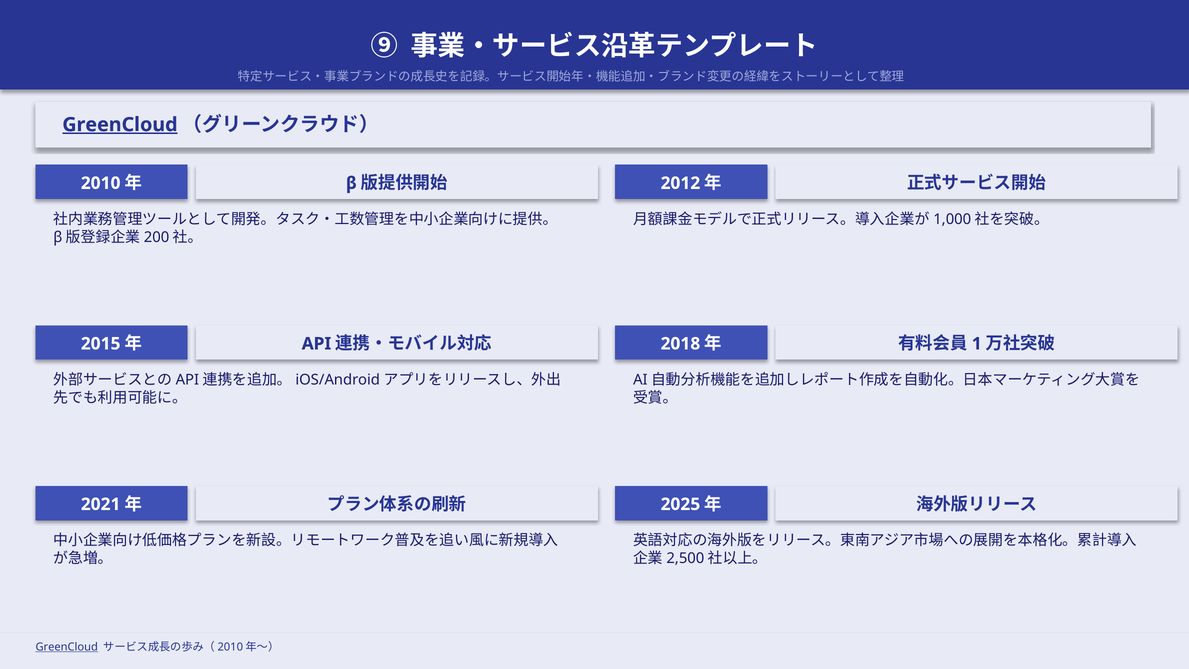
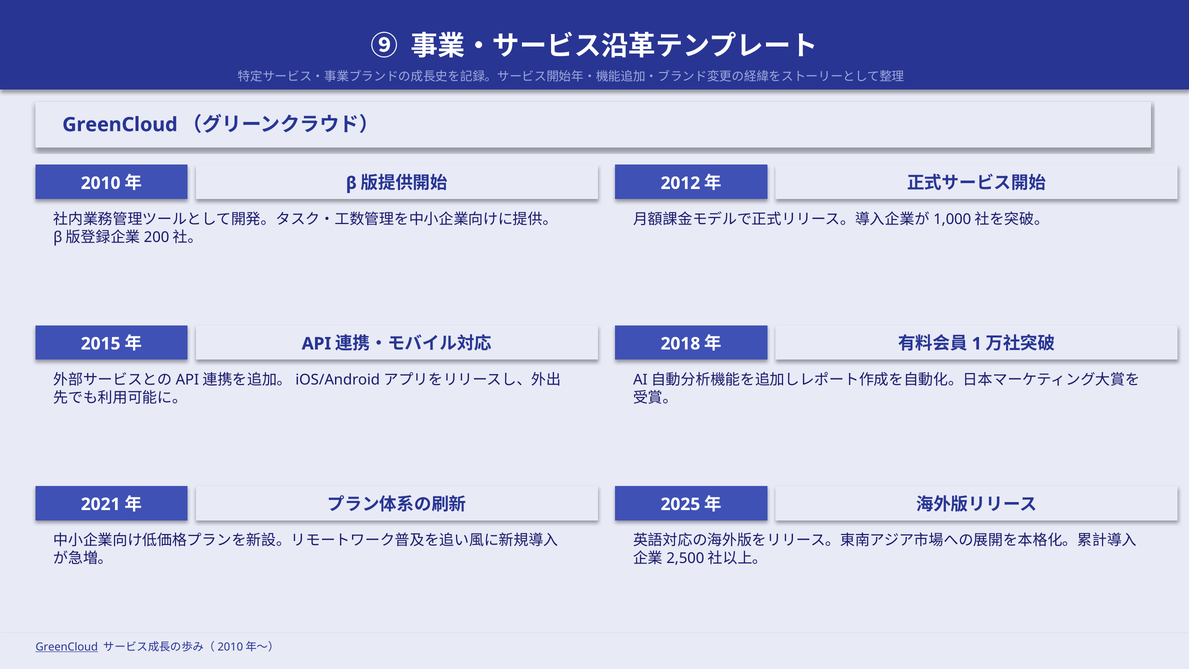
GreenCloud underline: present -> none (120, 125)
